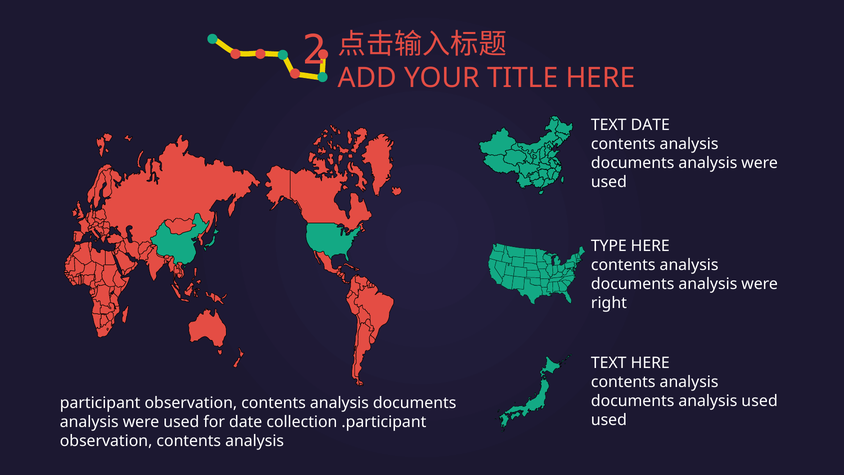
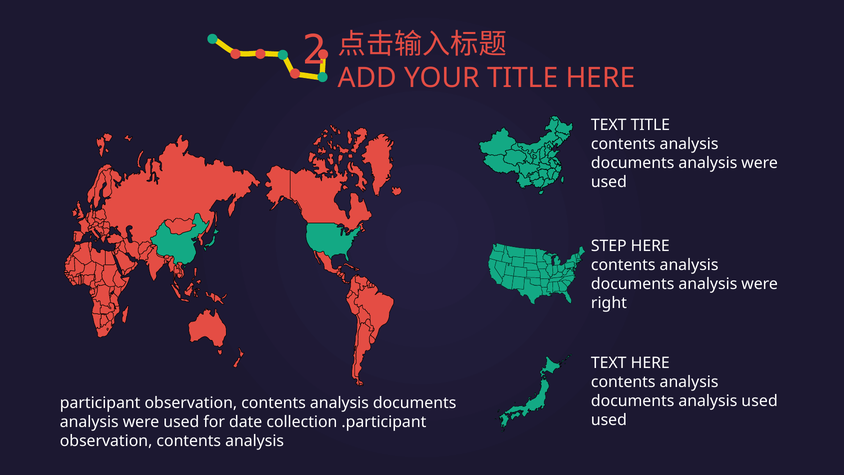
TEXT DATE: DATE -> TITLE (650, 125)
TYPE: TYPE -> STEP (609, 246)
